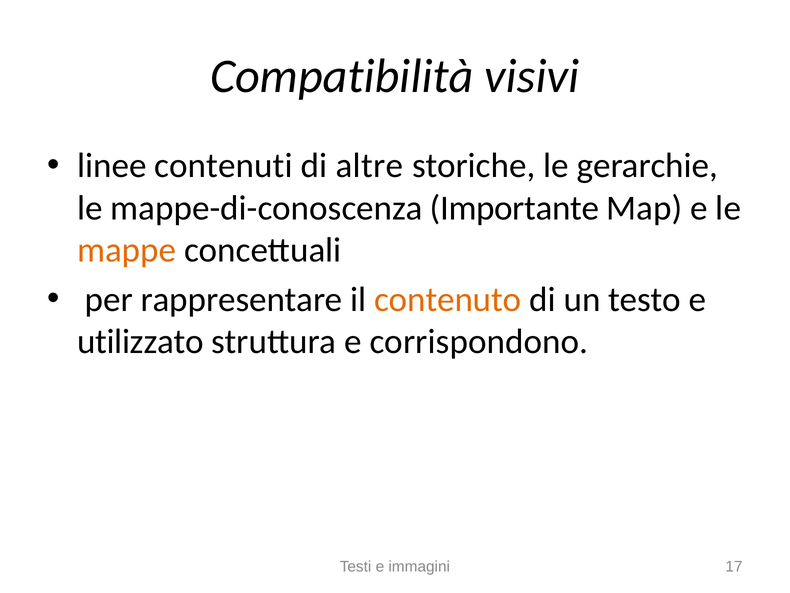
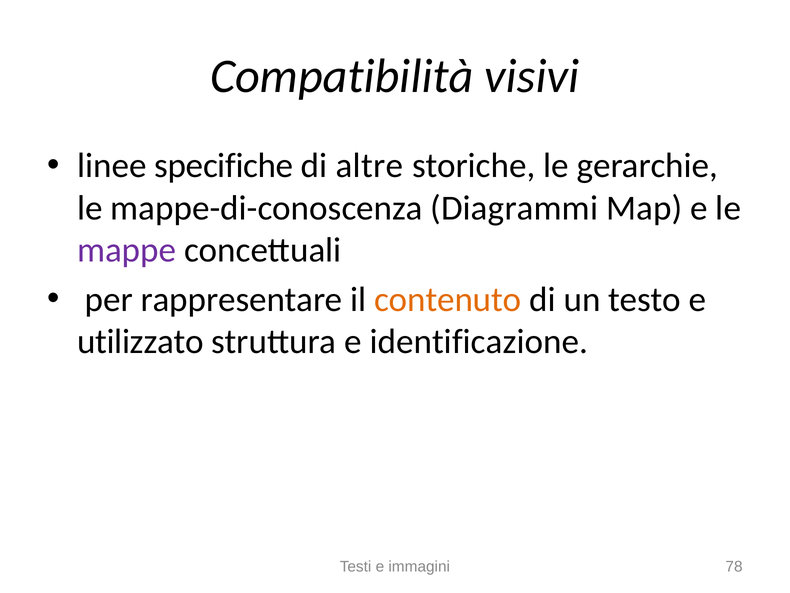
contenuti: contenuti -> specifiche (224, 166)
Importante: Importante -> Diagrammi (514, 208)
mappe colour: orange -> purple (127, 250)
corrispondono: corrispondono -> identificazione (479, 341)
17: 17 -> 78 (734, 566)
